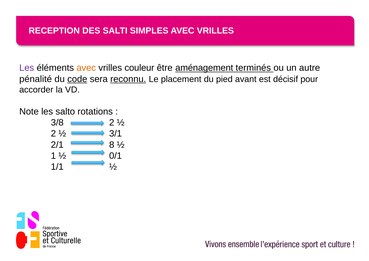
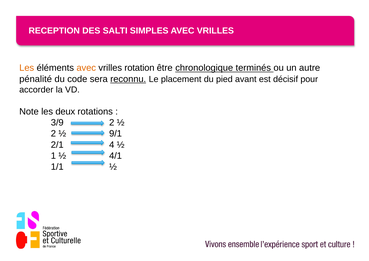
Les colour: purple -> orange (27, 68)
couleur: couleur -> rotation (139, 68)
aménagement: aménagement -> chronologique (204, 68)
code underline: present -> none (77, 79)
salto: salto -> deux (65, 112)
3/8: 3/8 -> 3/9 (57, 123)
3/1: 3/1 -> 9/1 (116, 134)
8: 8 -> 4 (112, 145)
0/1: 0/1 -> 4/1 (116, 156)
